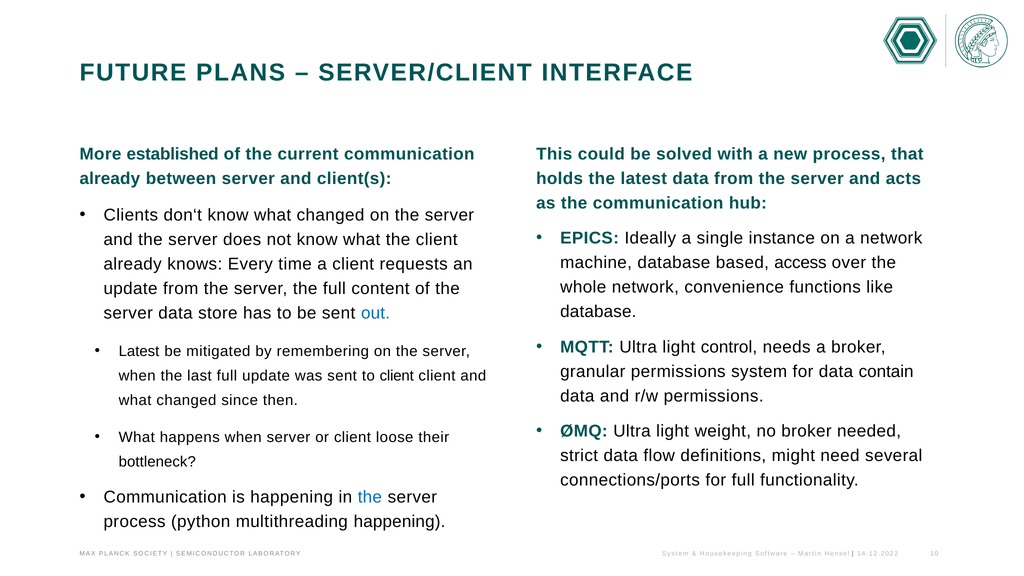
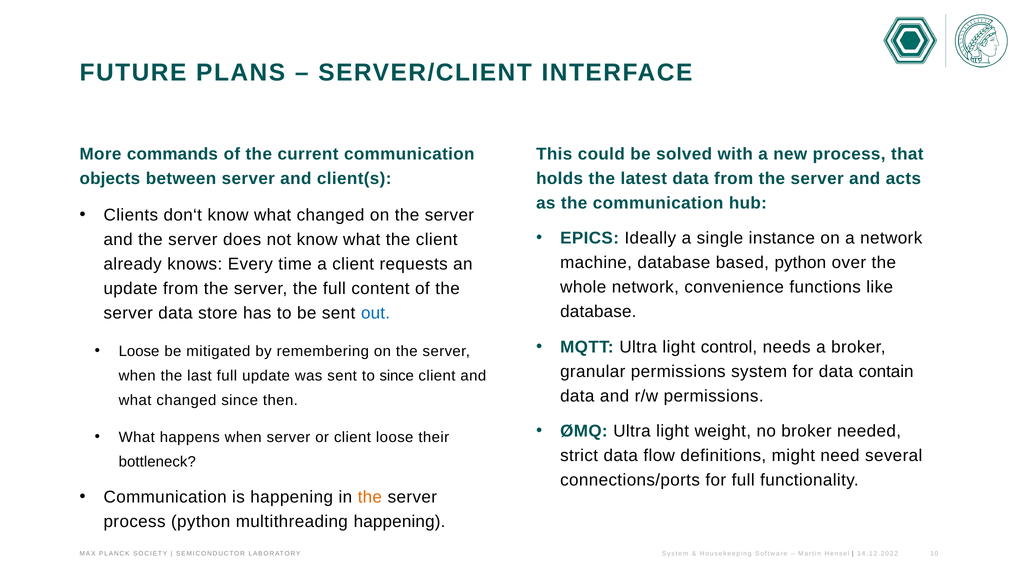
established: established -> commands (172, 154)
already: already -> objects (110, 178)
based access: access -> python (800, 263)
Latest: Latest -> Loose (139, 351)
to client: client -> since (397, 376)
the colour: blue -> orange (370, 497)
